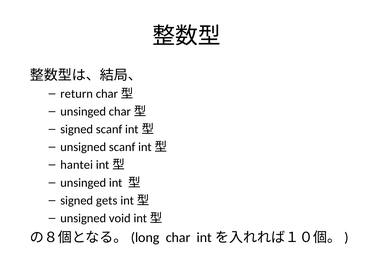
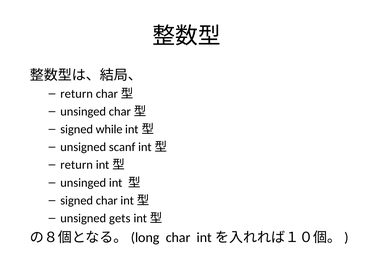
signed scanf: scanf -> while (109, 130)
hantei: hantei -> return (77, 165)
signed gets: gets -> char (107, 201)
void: void -> gets (120, 219)
